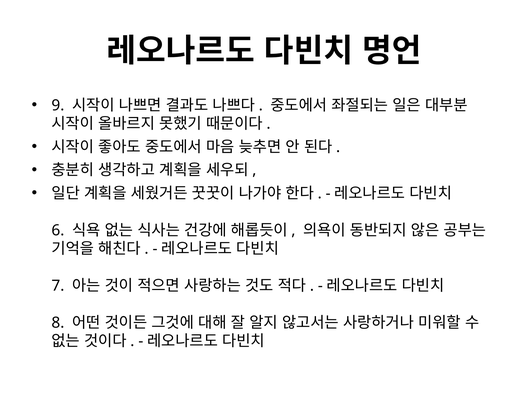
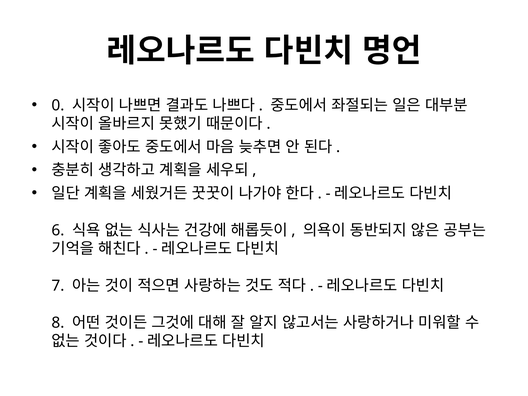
9: 9 -> 0 (58, 105)
